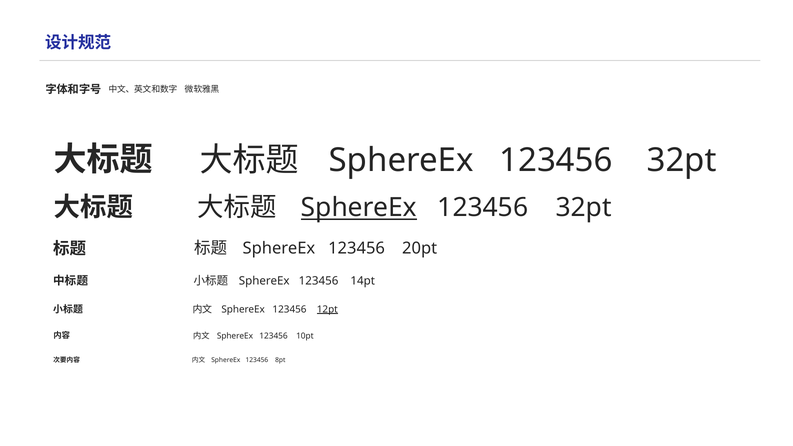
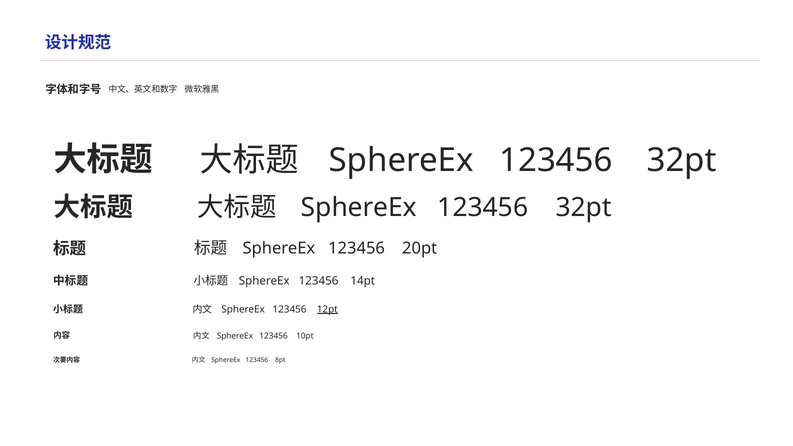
SphereEx underline: present -> none (359, 208)
